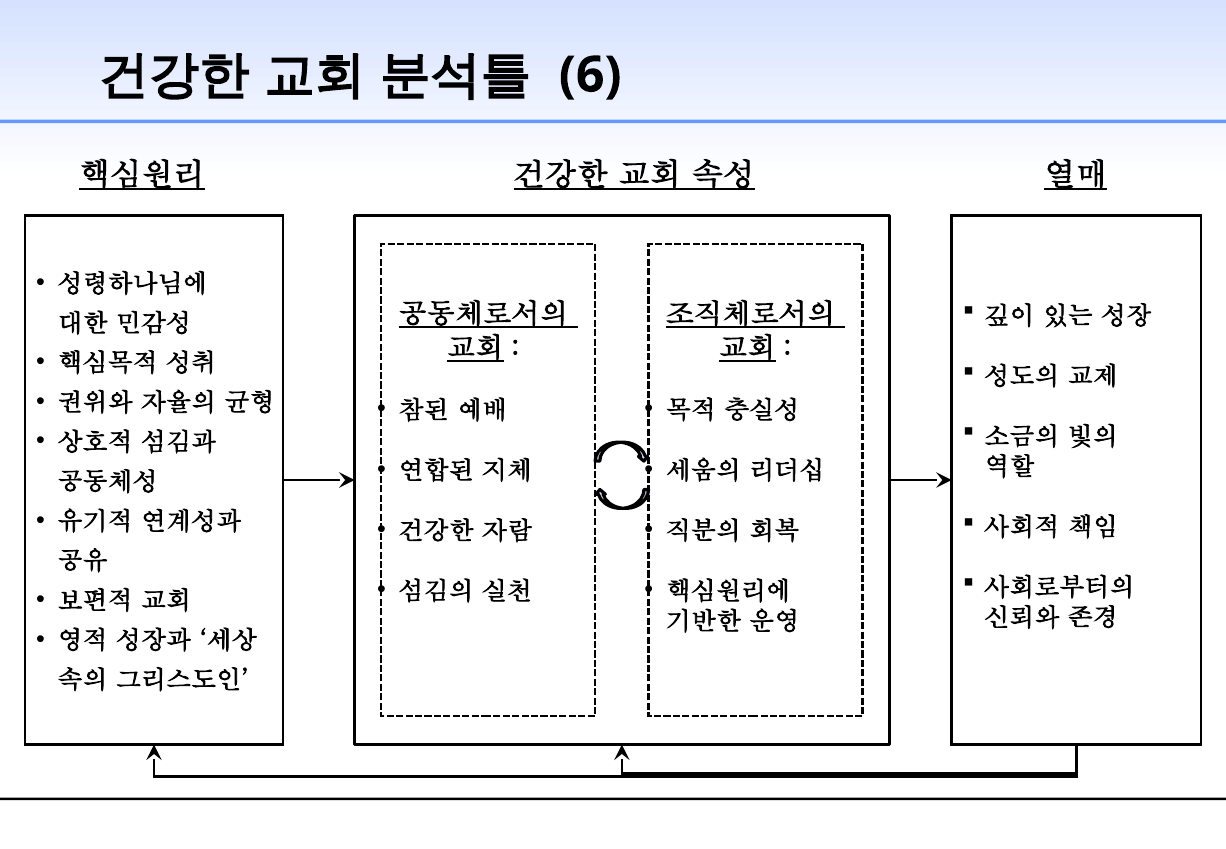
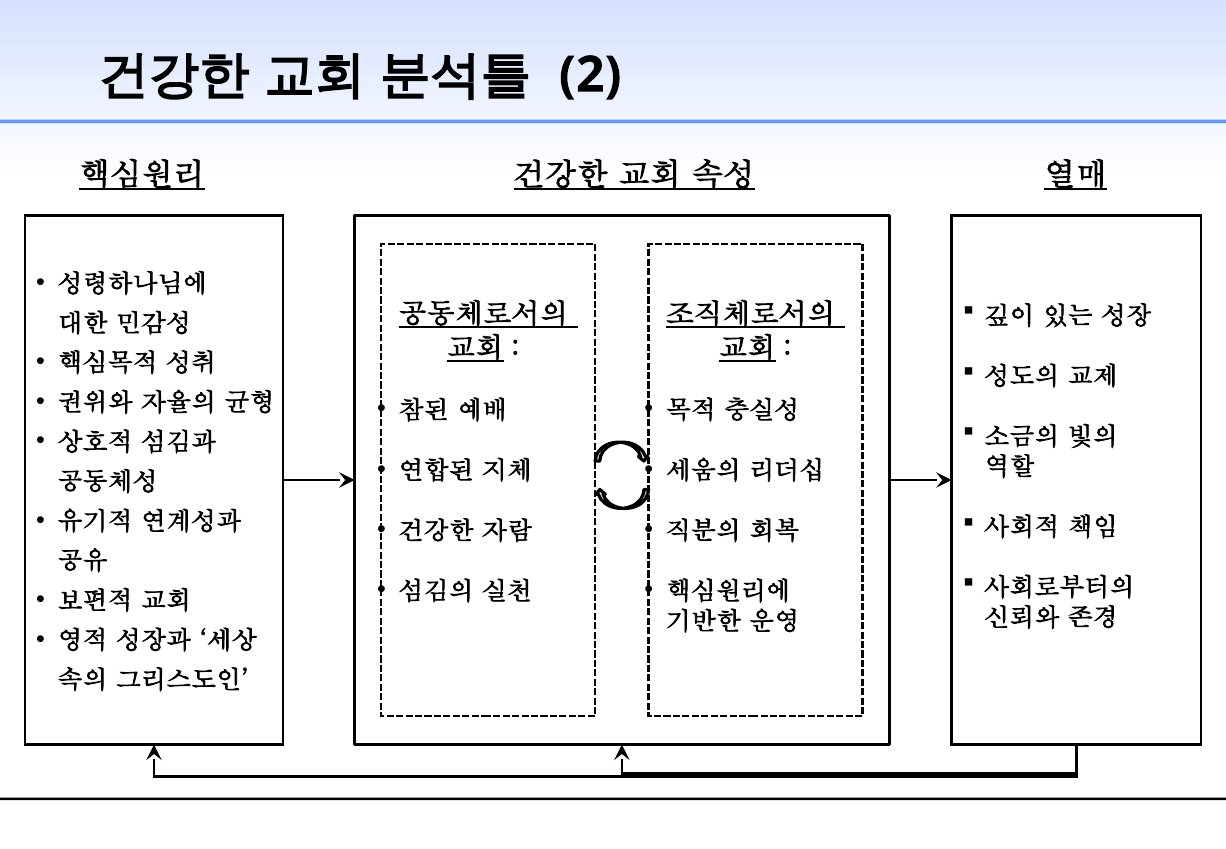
6: 6 -> 2 (590, 75)
